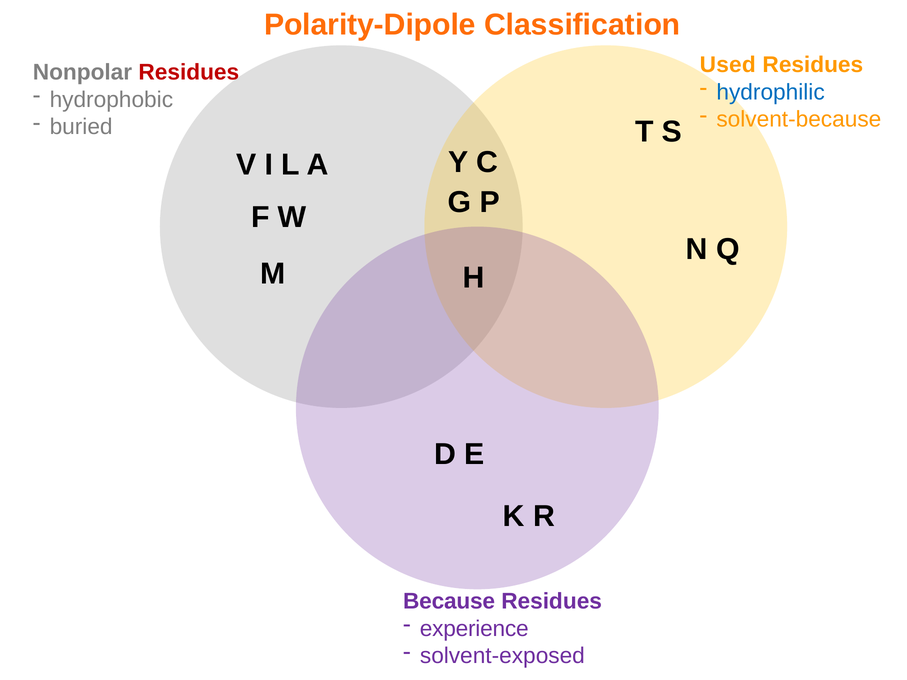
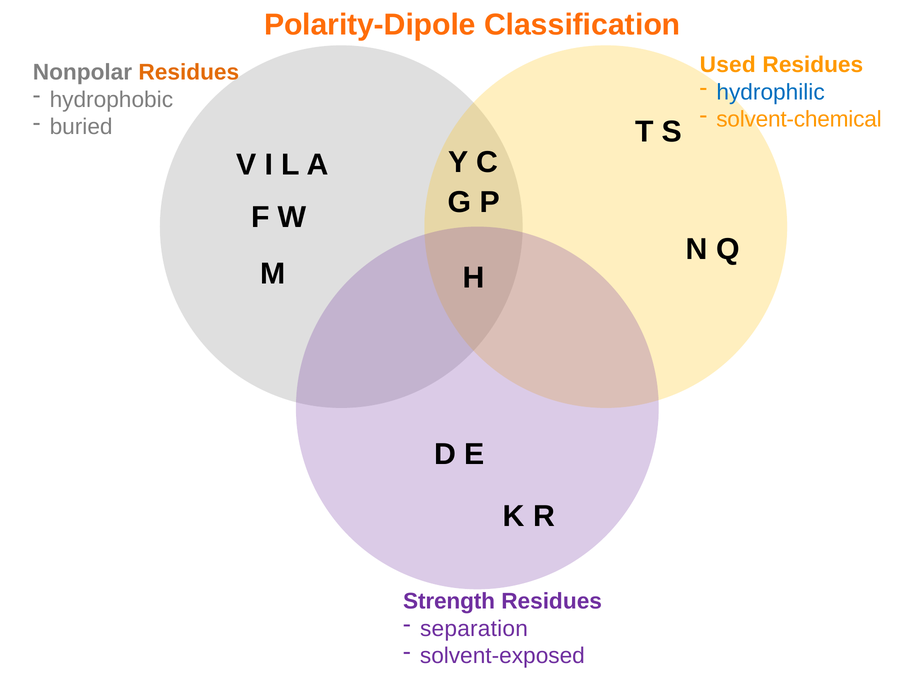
Residues colour: red -> orange (189, 73)
solvent-because: solvent-because -> solvent-chemical (799, 119)
Because: Because -> Strength (449, 602)
experience: experience -> separation (474, 629)
